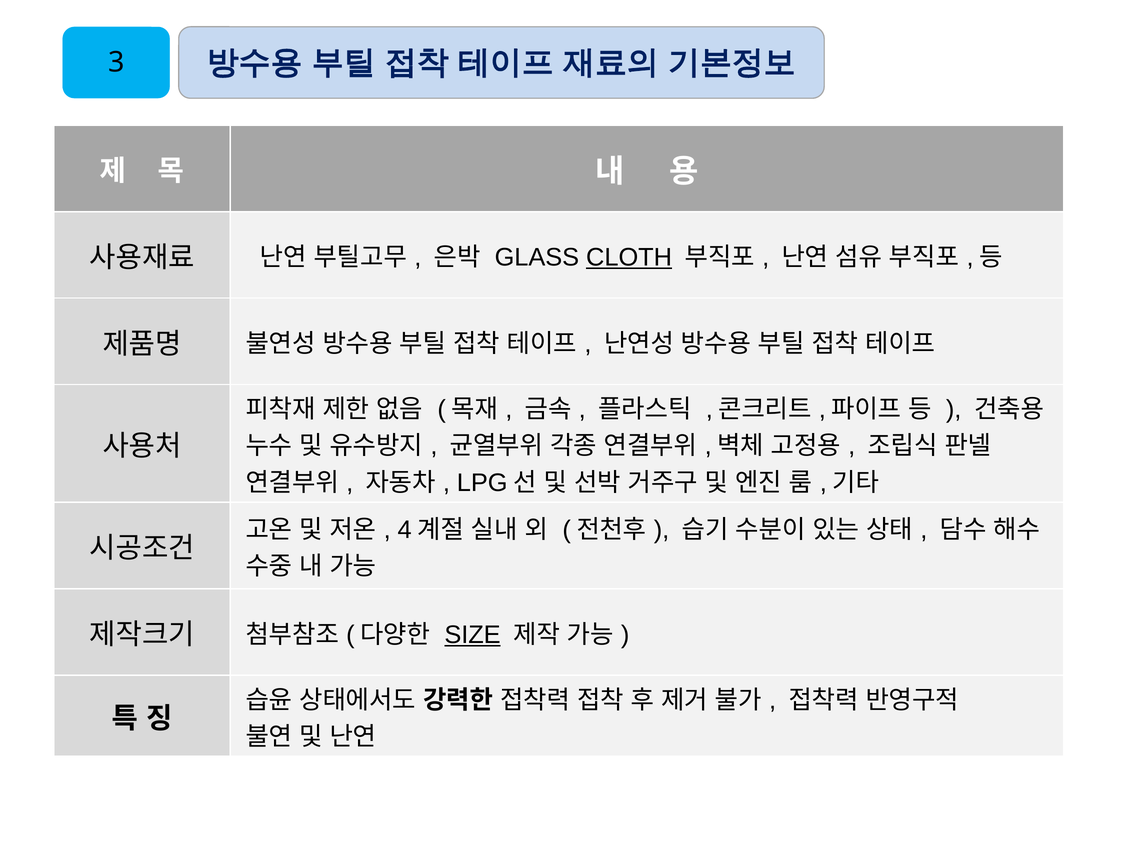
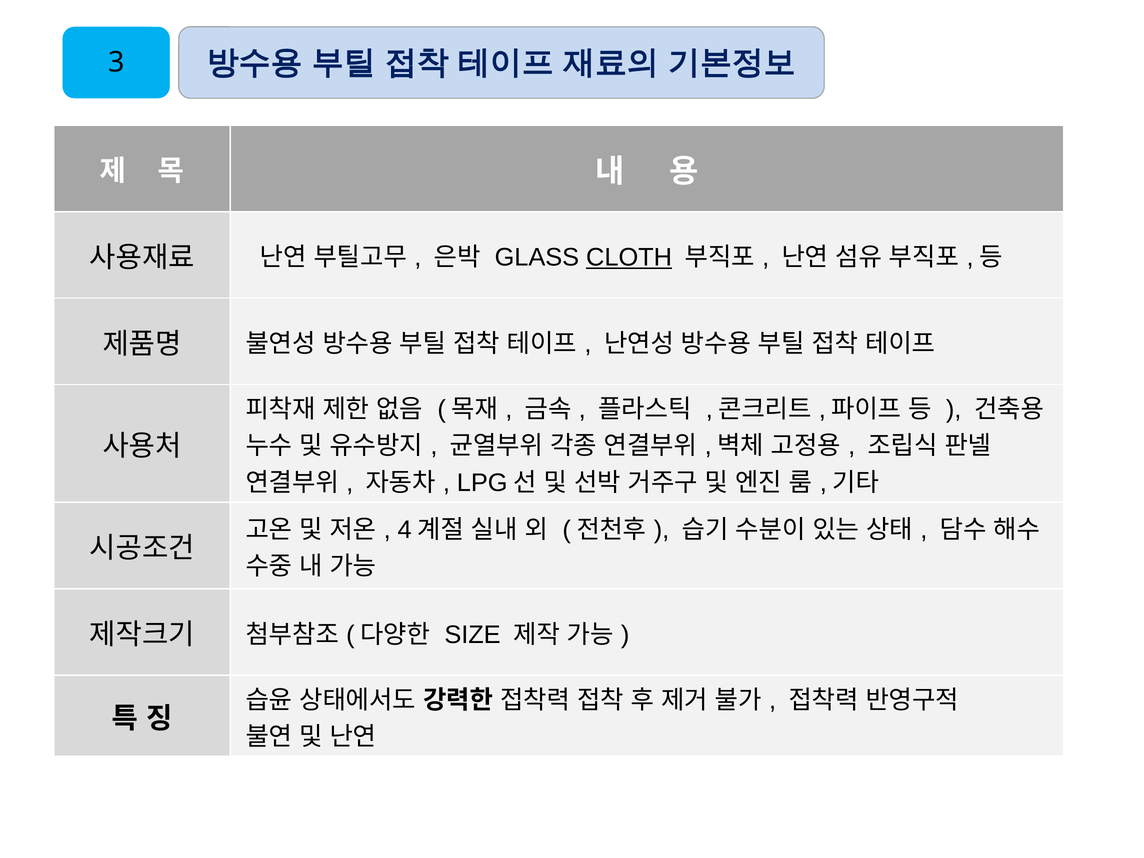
SIZE underline: present -> none (473, 635)
